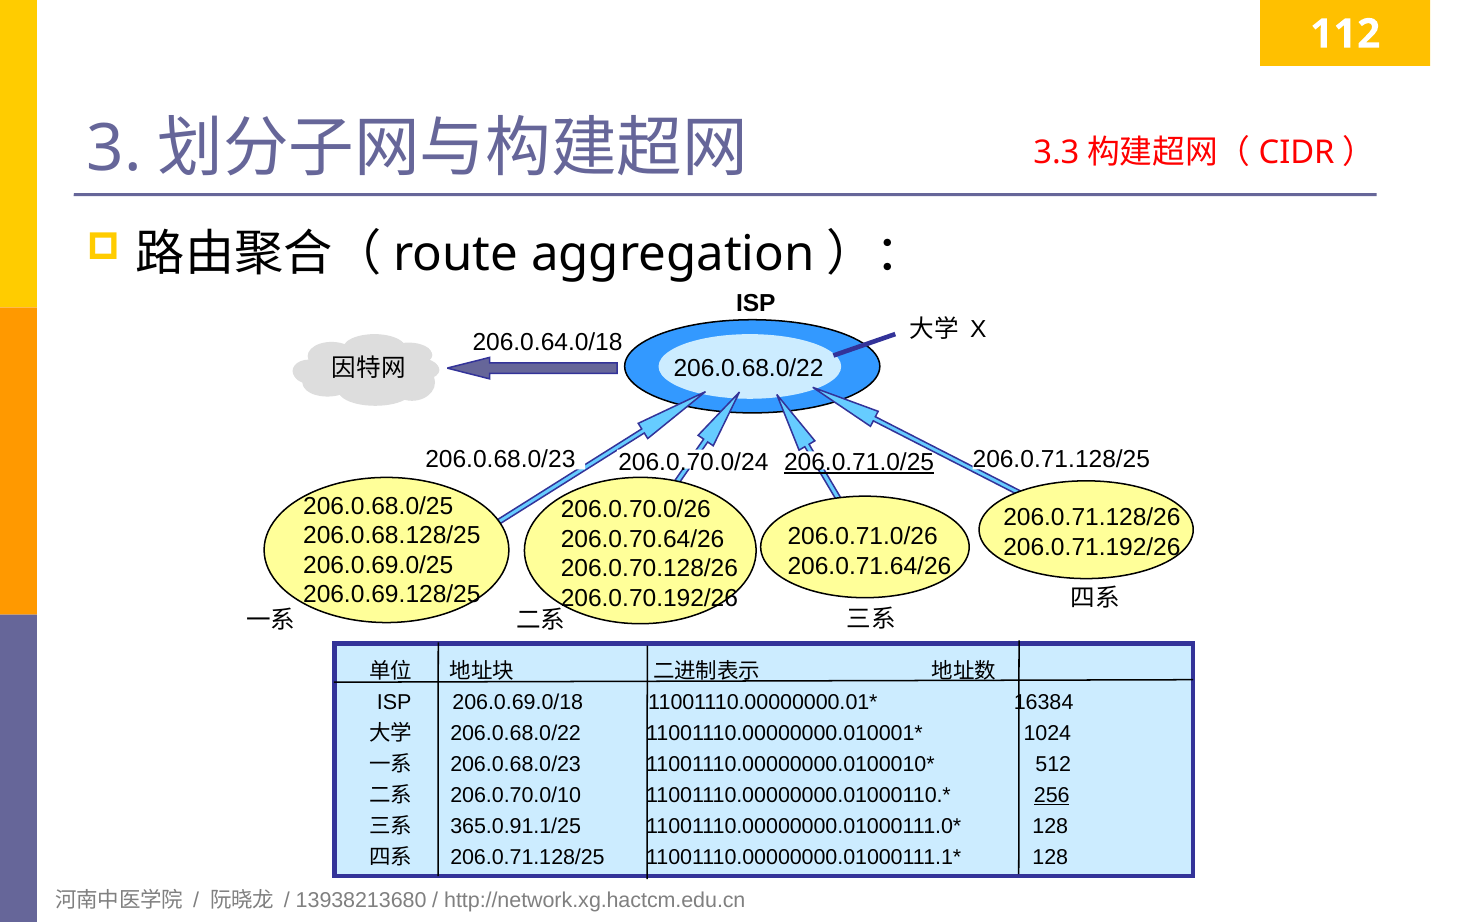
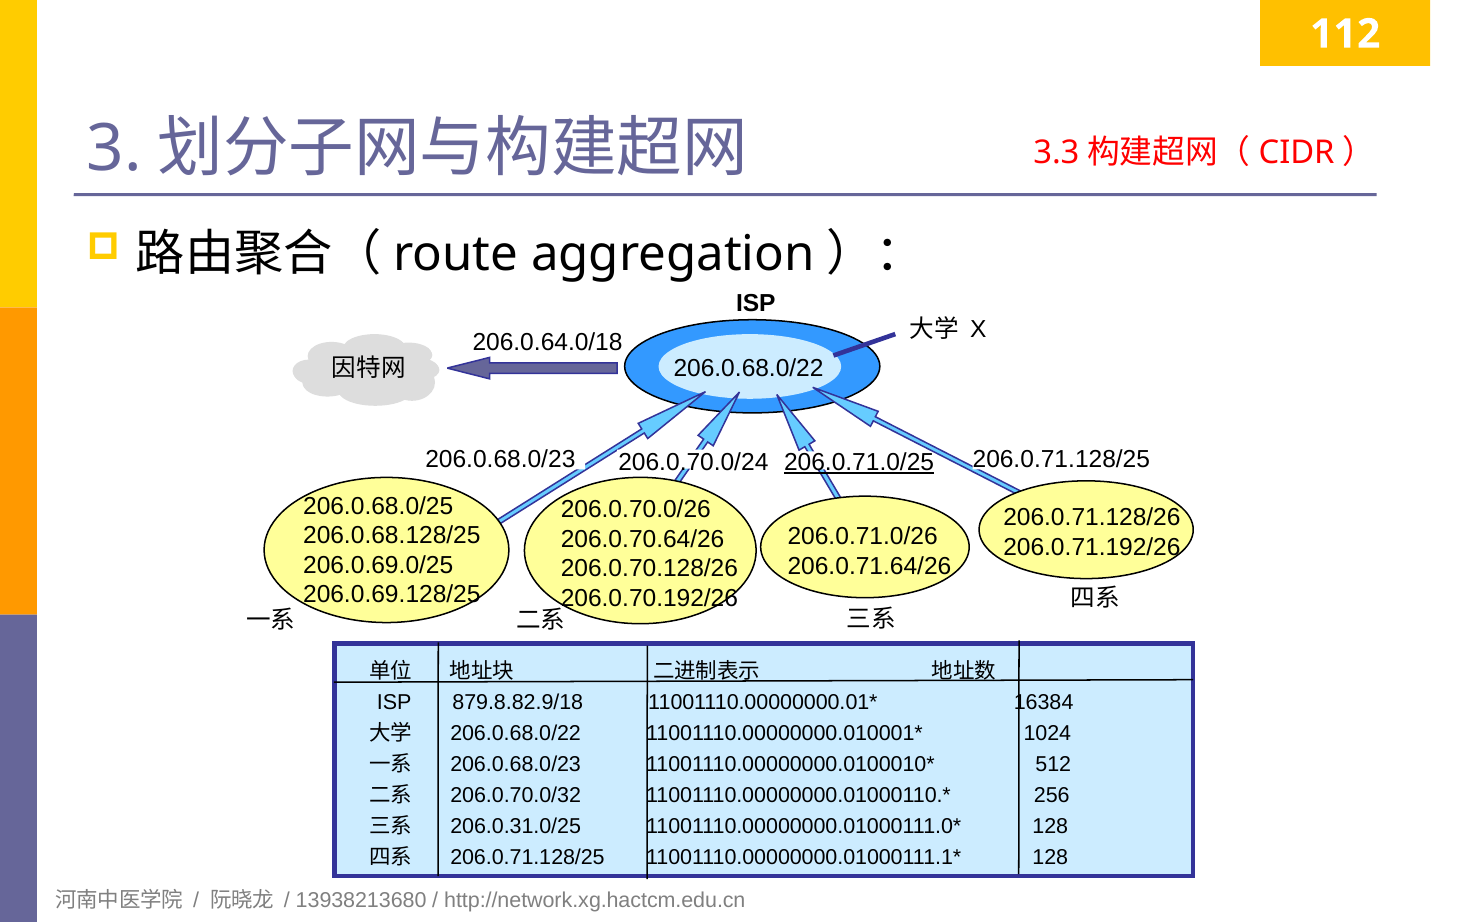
206.0.69.0/18: 206.0.69.0/18 -> 879.8.82.9/18 (518, 703)
206.0.70.0/10: 206.0.70.0/10 -> 206.0.70.0/32 (516, 795)
256 underline: present -> none (1052, 795)
365.0.91.1/25: 365.0.91.1/25 -> 206.0.31.0/25 (516, 826)
